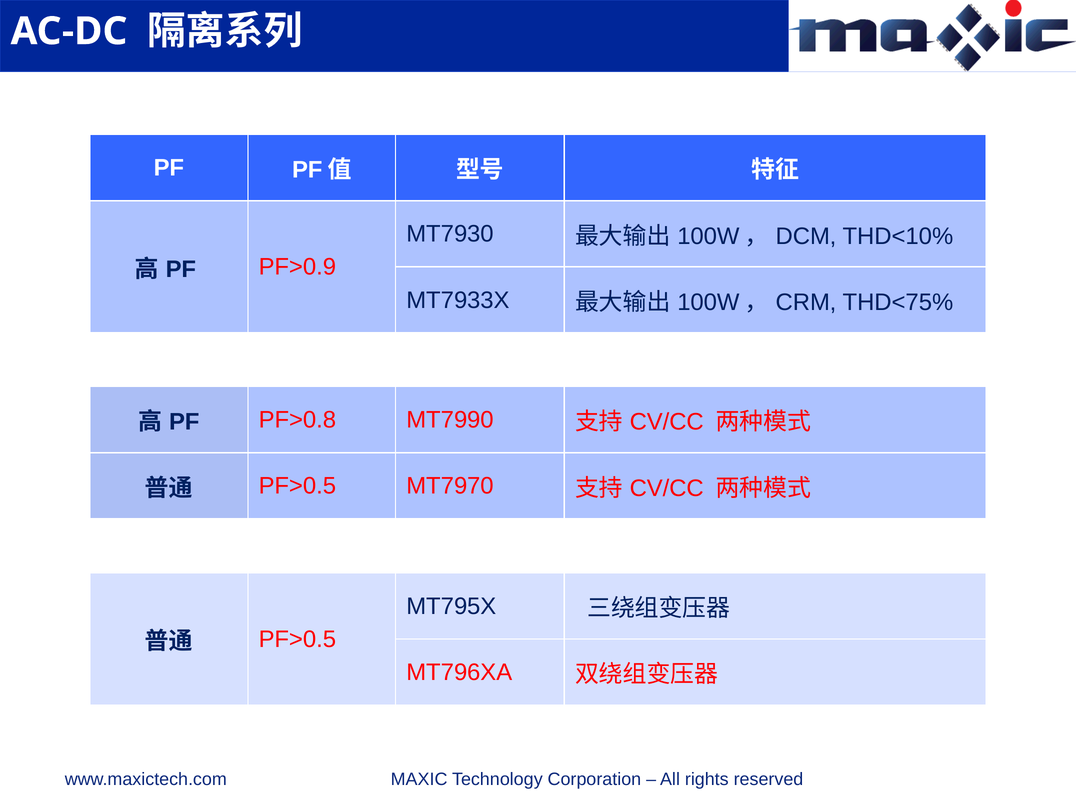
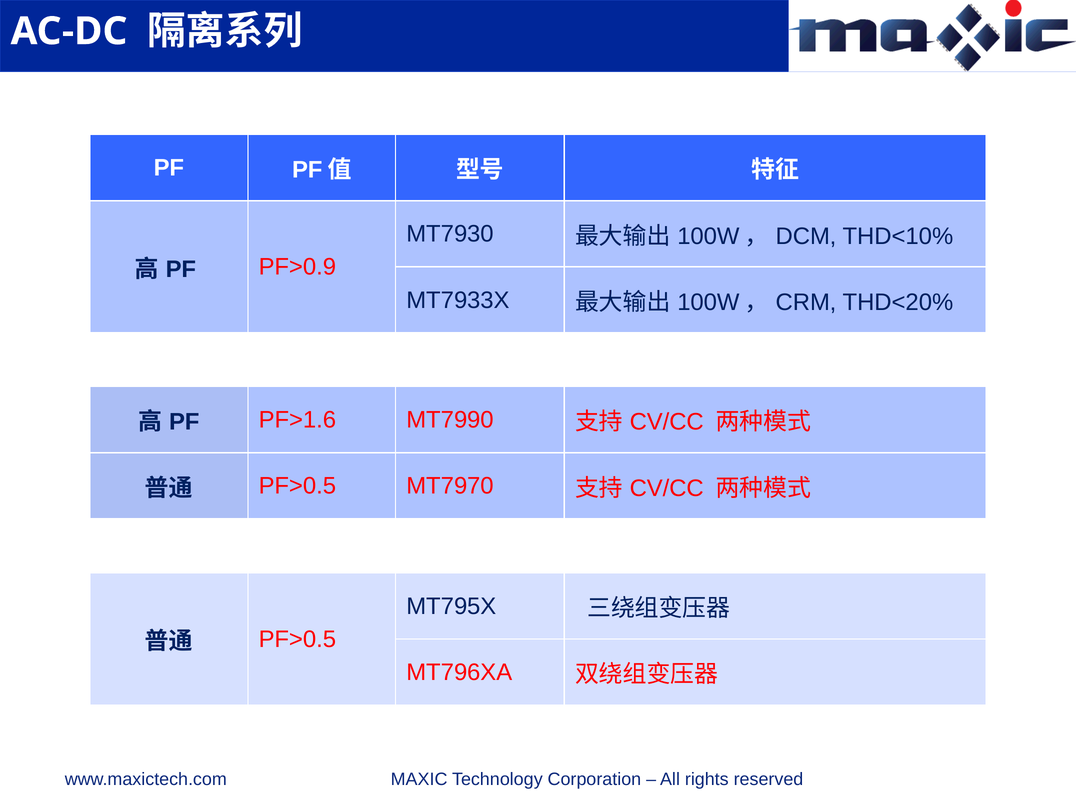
THD<75%: THD<75% -> THD<20% (898, 302)
PF>0.8: PF>0.8 -> PF>1.6 (297, 420)
